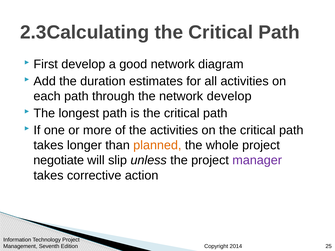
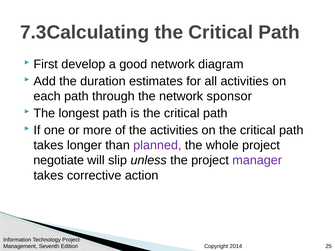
2.3Calculating: 2.3Calculating -> 7.3Calculating (85, 32)
network develop: develop -> sponsor (229, 96)
planned colour: orange -> purple (157, 145)
